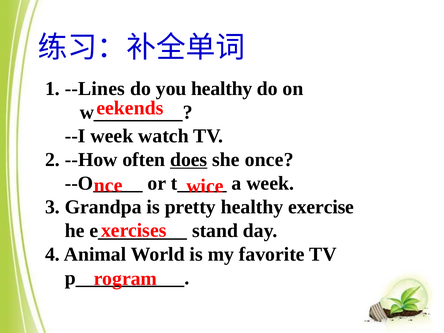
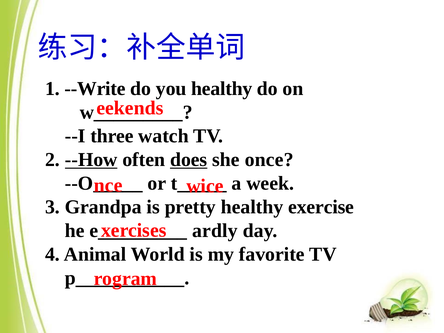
--Lines: --Lines -> --Write (95, 89)
--I week: week -> three (112, 136)
--How underline: none -> present (91, 160)
stand: stand -> ardly (215, 231)
